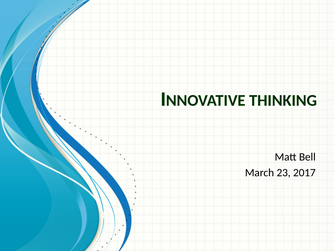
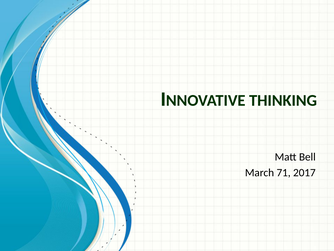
23: 23 -> 71 (284, 172)
